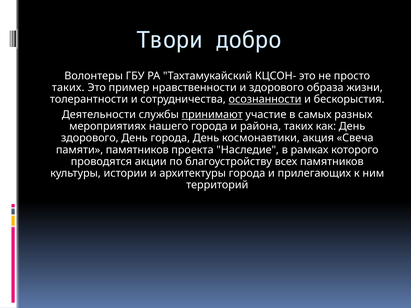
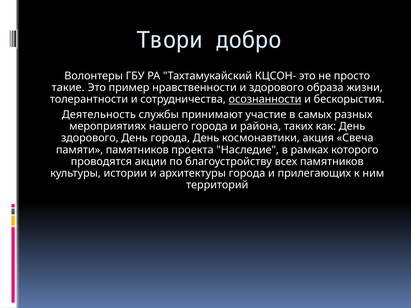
таких: таких -> такие (68, 88)
Деятельности: Деятельности -> Деятельность (99, 115)
принимают underline: present -> none (212, 115)
